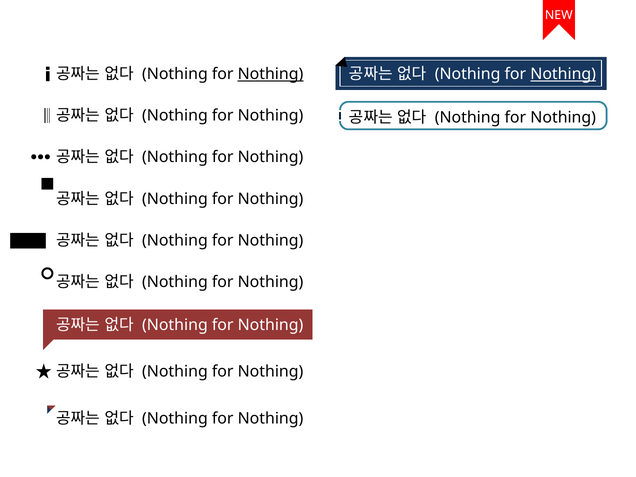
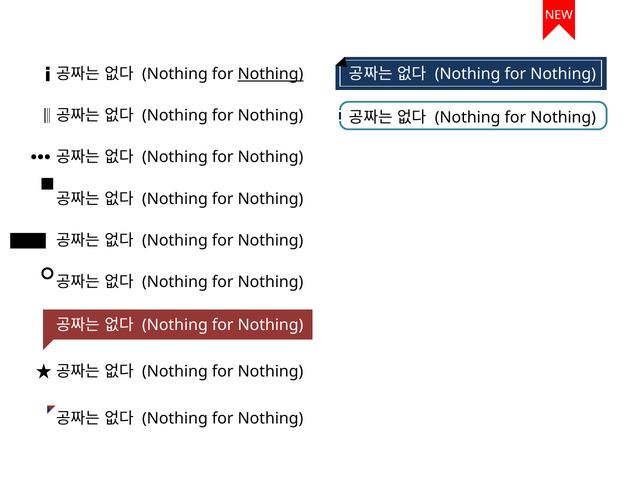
Nothing underline: present -> none (563, 74)
